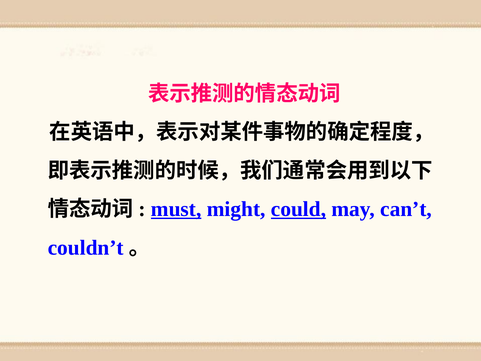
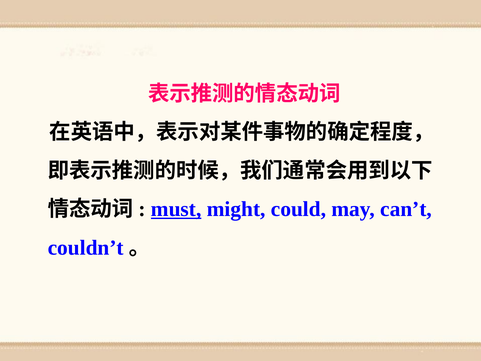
could underline: present -> none (299, 209)
